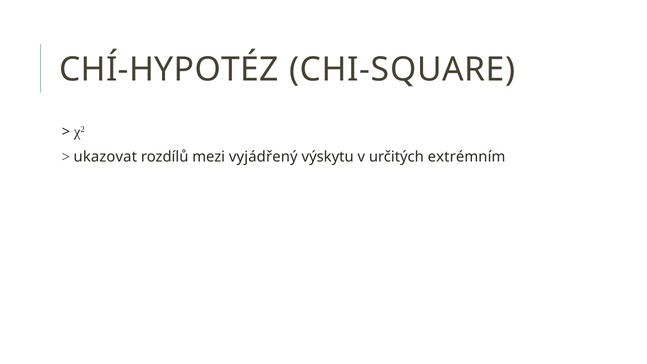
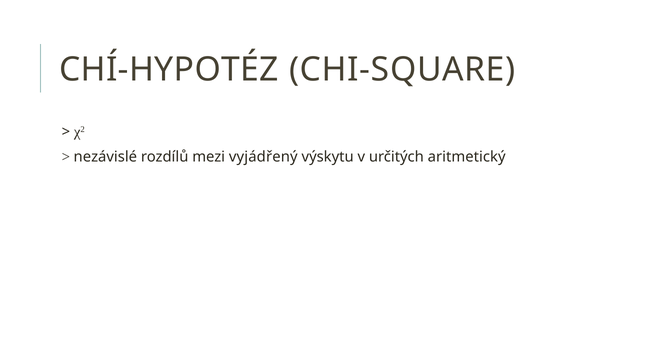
ukazovat: ukazovat -> nezávislé (105, 157)
extrémním: extrémním -> aritmetický (467, 157)
